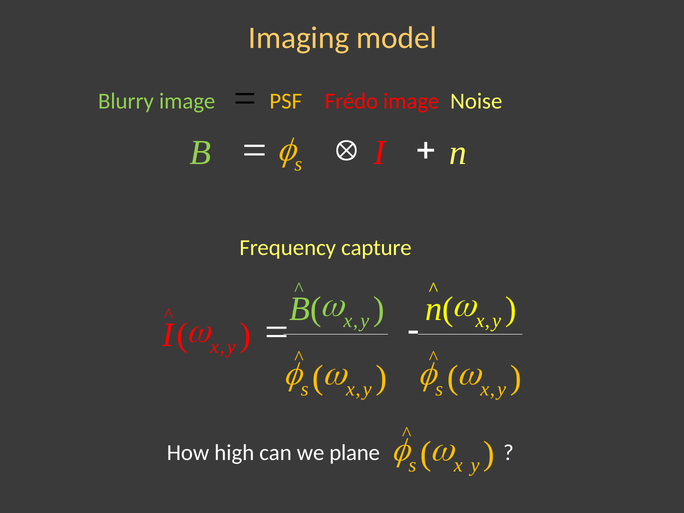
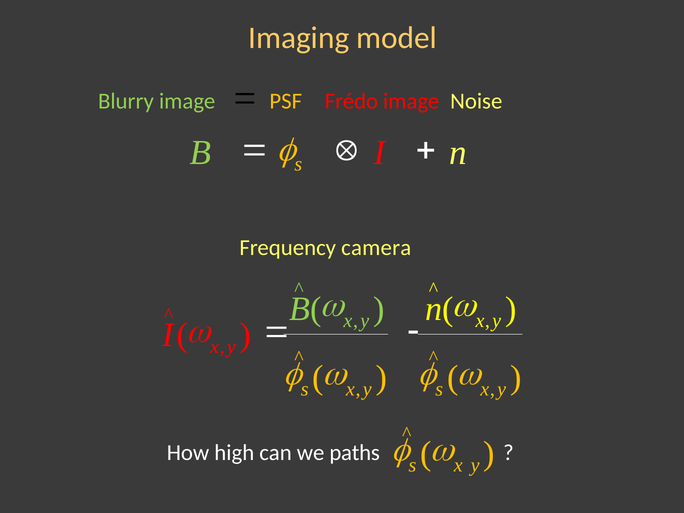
capture: capture -> camera (376, 248)
plane: plane -> paths (355, 453)
